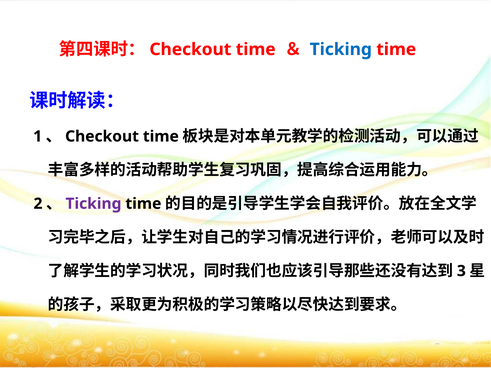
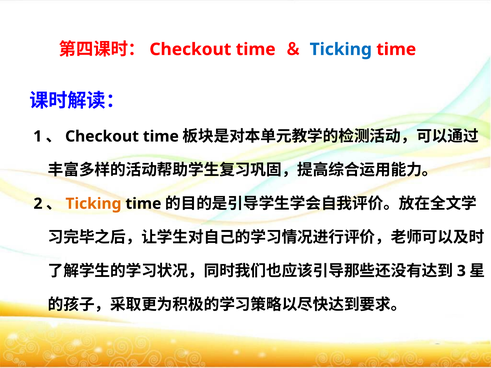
Ticking colour: purple -> orange (93, 204)
